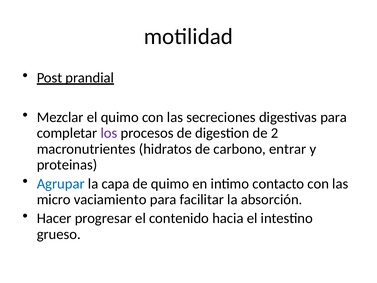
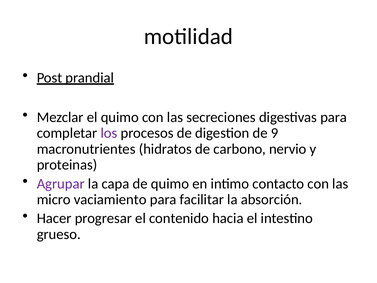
2: 2 -> 9 (275, 133)
entrar: entrar -> nervio (288, 149)
Agrupar colour: blue -> purple (61, 184)
